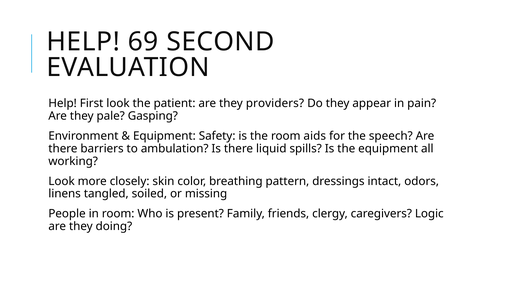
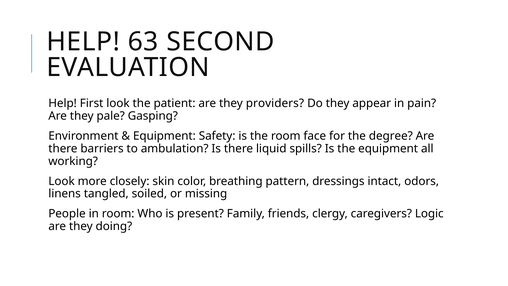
69: 69 -> 63 (143, 42)
aids: aids -> face (315, 136)
speech: speech -> degree (391, 136)
